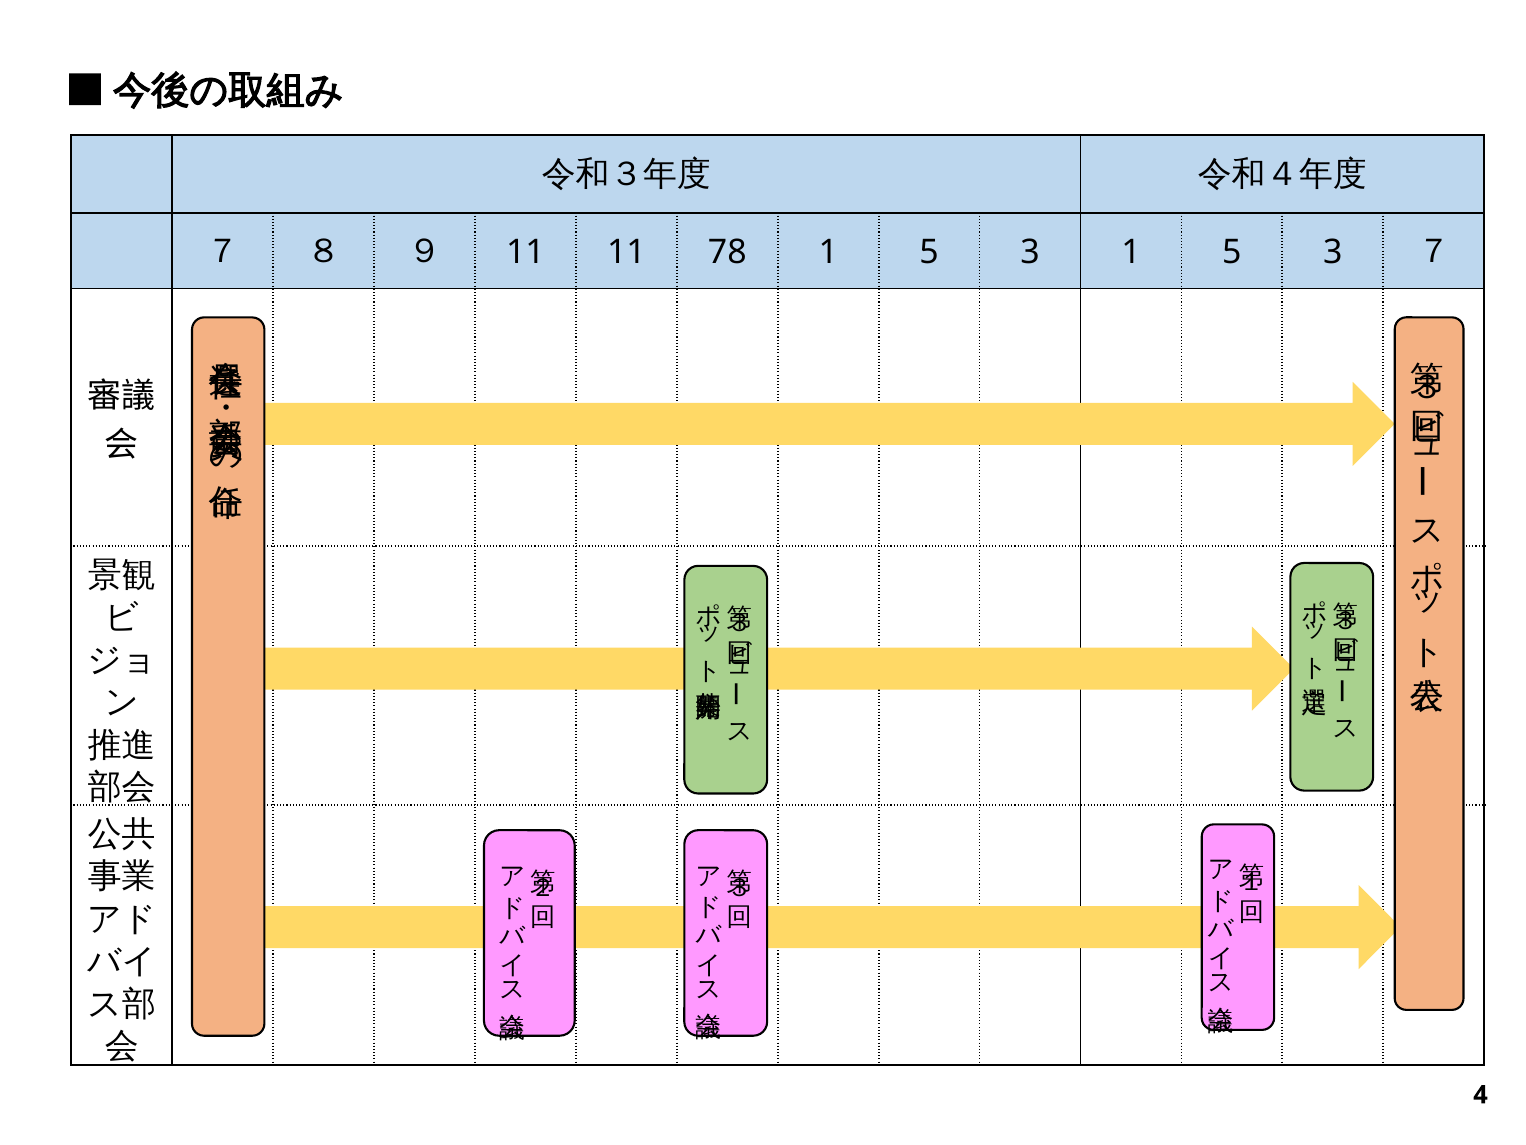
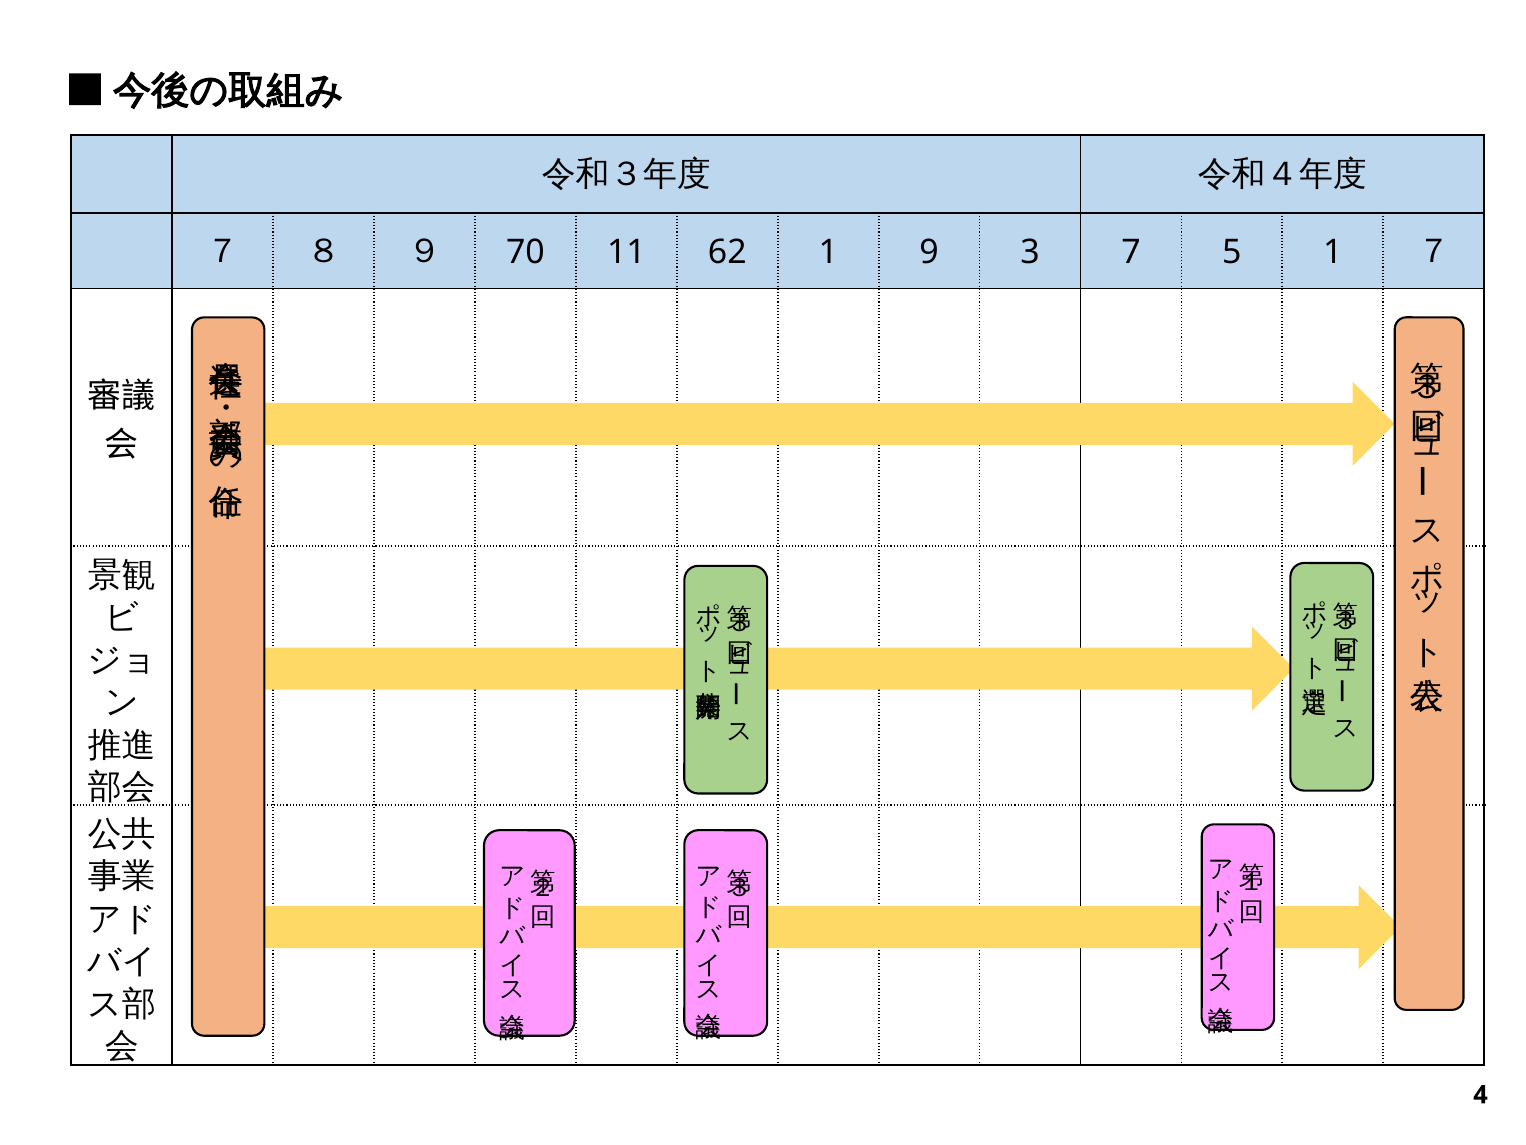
９ 11: 11 -> 70 (525, 253)
78: 78 -> 62 (727, 253)
5: 5 -> 9 (929, 253)
3 1: 1 -> 7 (1131, 253)
3: 3 -> 1 (1333, 253)
